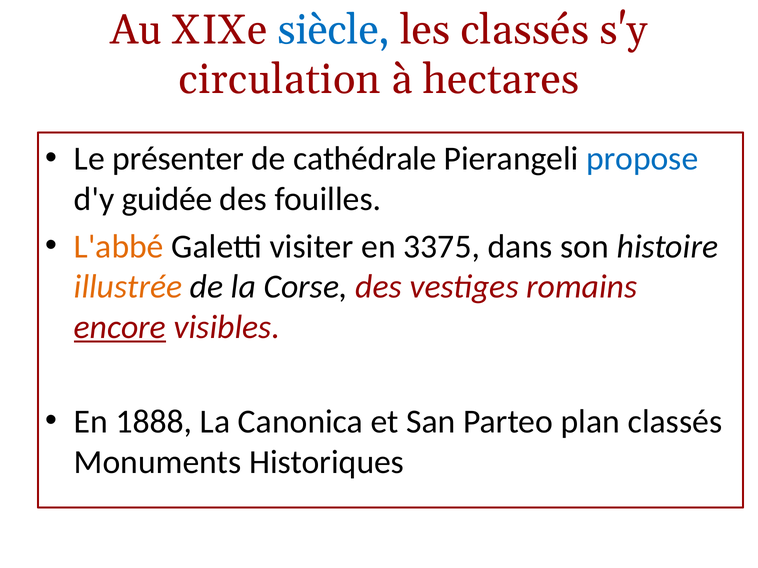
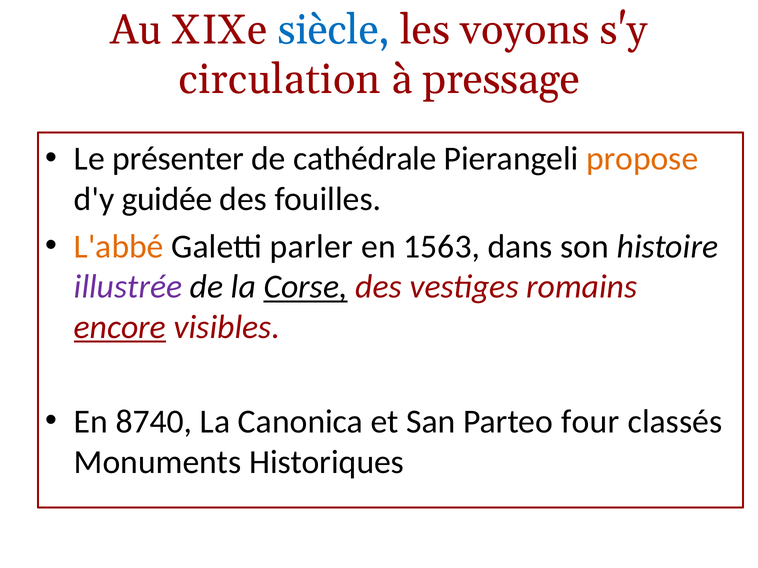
les classés: classés -> voyons (525, 30)
hectares: hectares -> pressage (501, 80)
propose colour: blue -> orange (642, 159)
visiter: visiter -> parler (311, 247)
3375: 3375 -> 1563 (442, 247)
illustrée colour: orange -> purple (128, 287)
Corse underline: none -> present (306, 287)
1888: 1888 -> 8740 (154, 422)
plan: plan -> four (590, 422)
